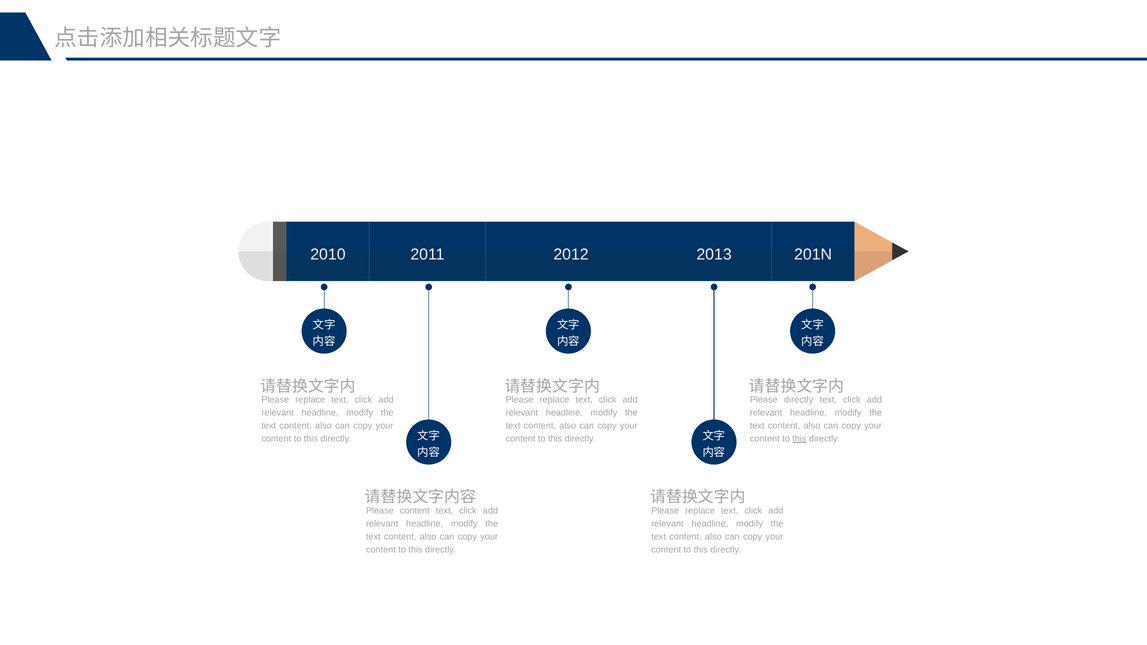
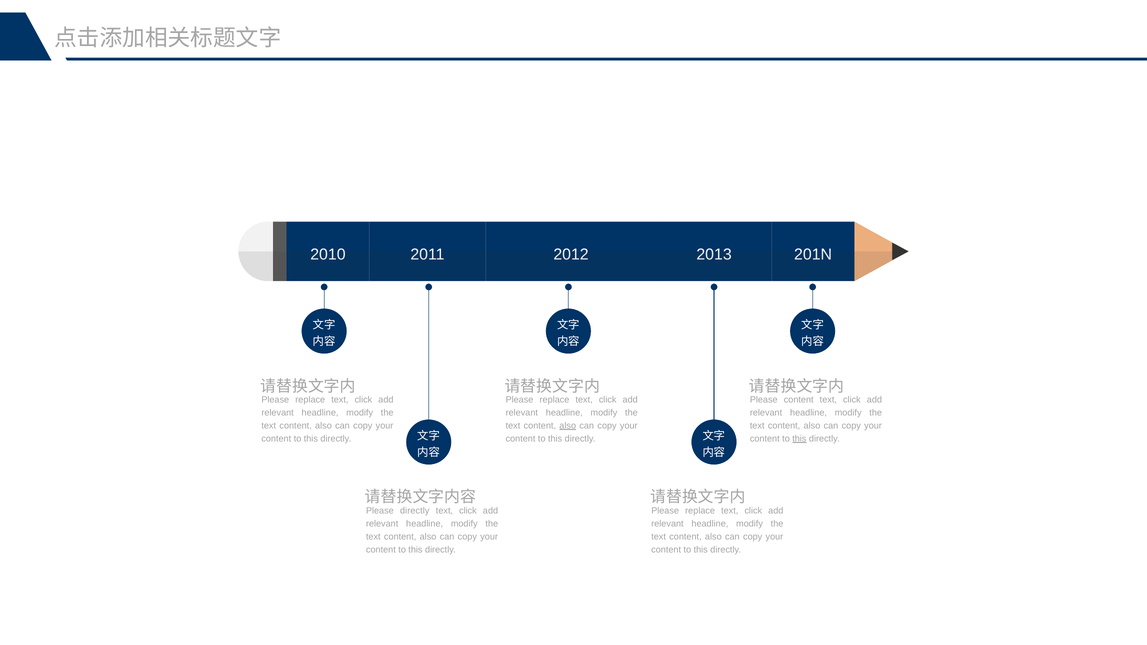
Please directly: directly -> content (799, 400)
also underline: none -> present (568, 426)
Please content: content -> directly (415, 511)
